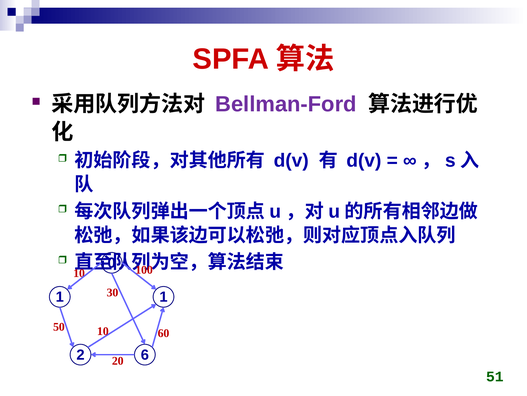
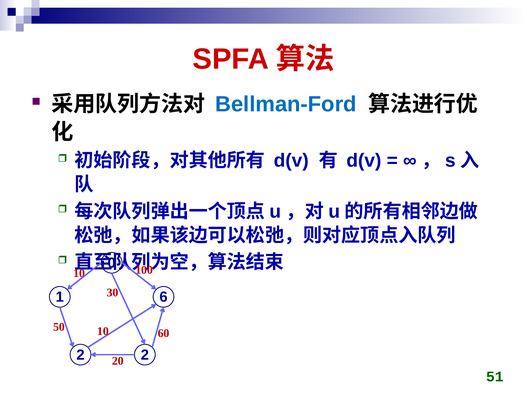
Bellman-Ford colour: purple -> blue (286, 104)
1 1: 1 -> 6 (164, 296)
2 6: 6 -> 2 (145, 354)
